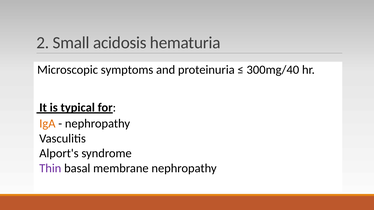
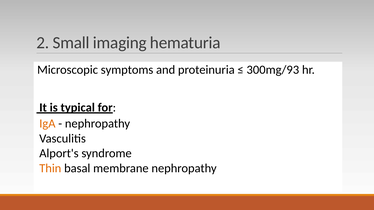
acidosis: acidosis -> imaging (120, 43)
300mg/40: 300mg/40 -> 300mg/93 (273, 70)
Thin colour: purple -> orange (50, 169)
